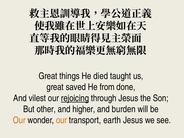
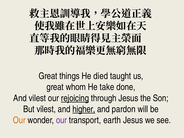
saved: saved -> whom (76, 87)
from: from -> take (107, 87)
But other: other -> vilest (46, 109)
higher underline: none -> present (84, 109)
burden: burden -> pardon (124, 109)
our colour: orange -> purple (61, 120)
